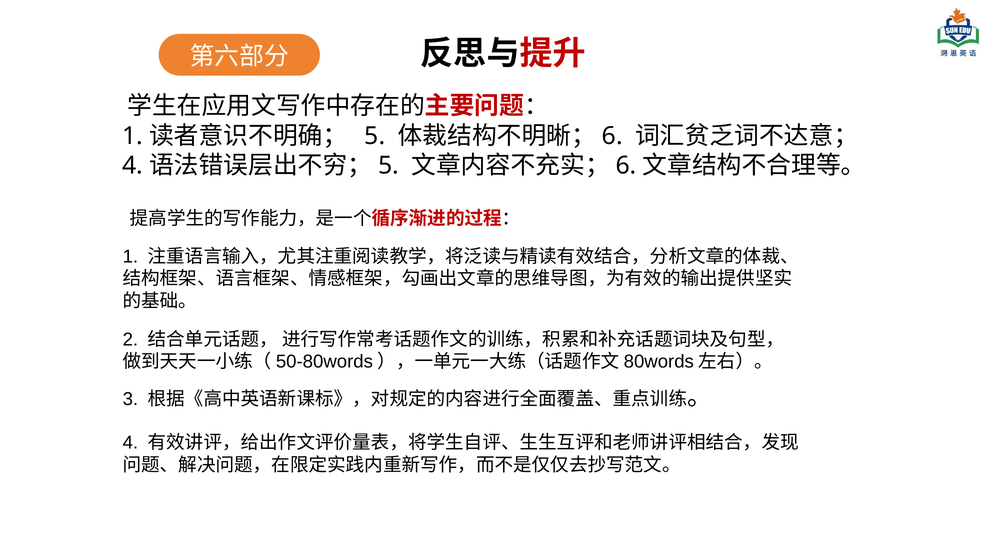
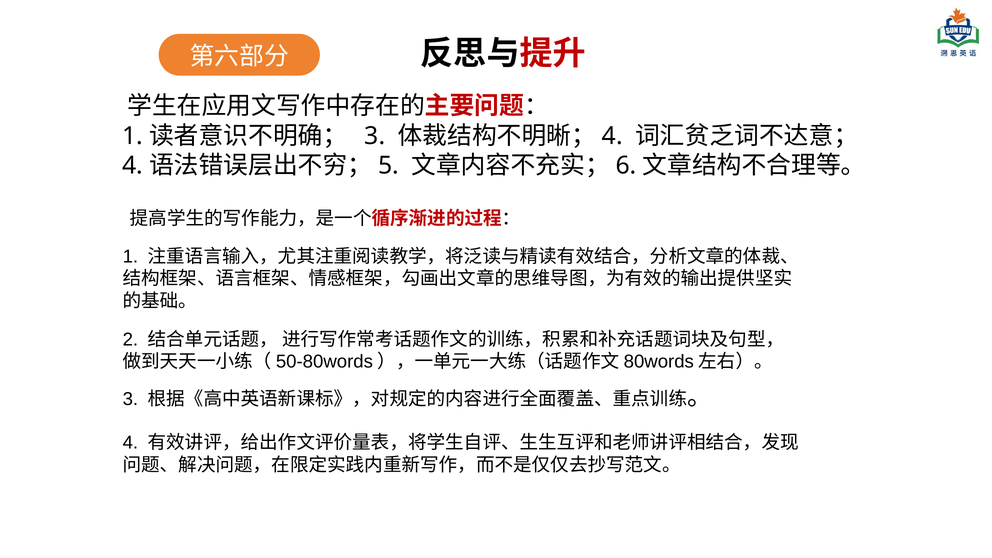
5: 5 -> 3 (375, 136)
6: 6 -> 4 (612, 136)
